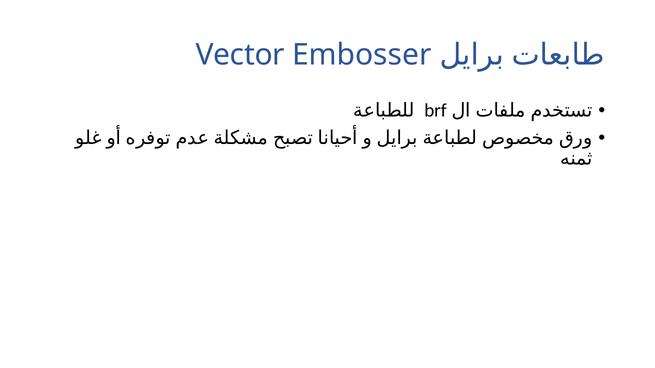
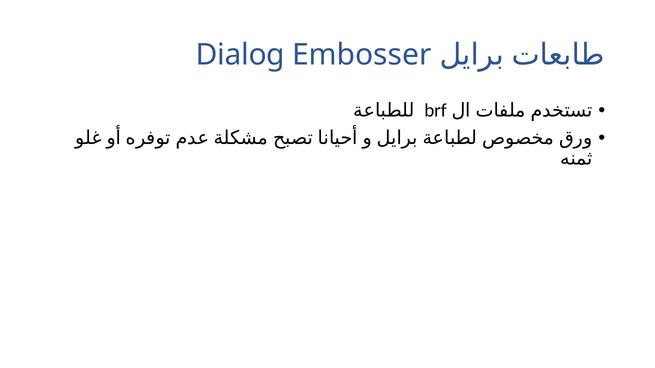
Vector: Vector -> Dialog (240, 55)
